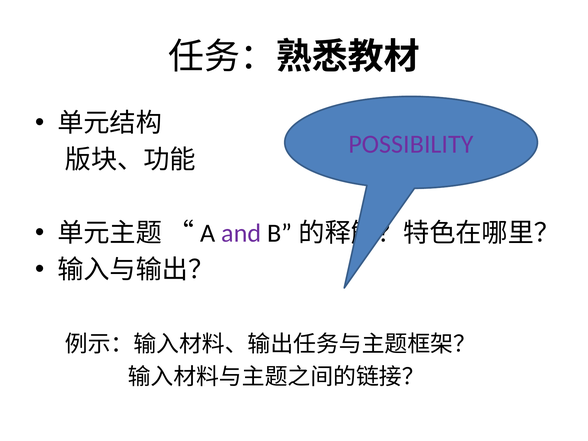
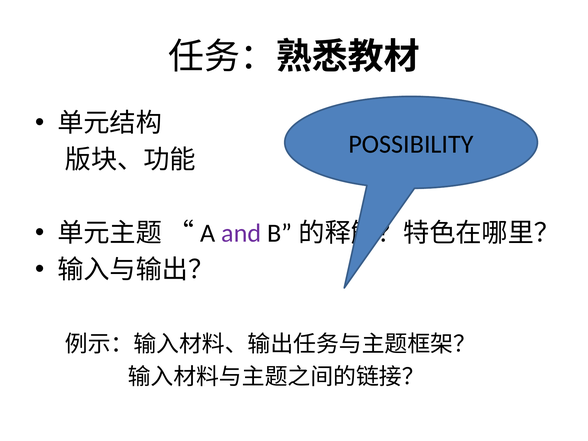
POSSIBILITY colour: purple -> black (411, 144)
